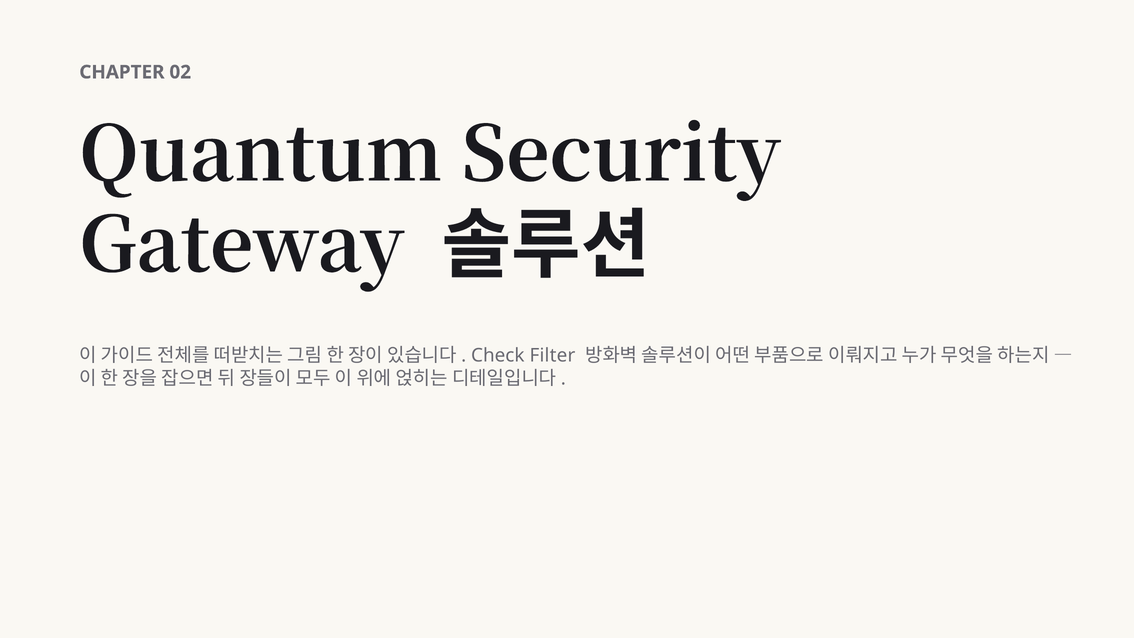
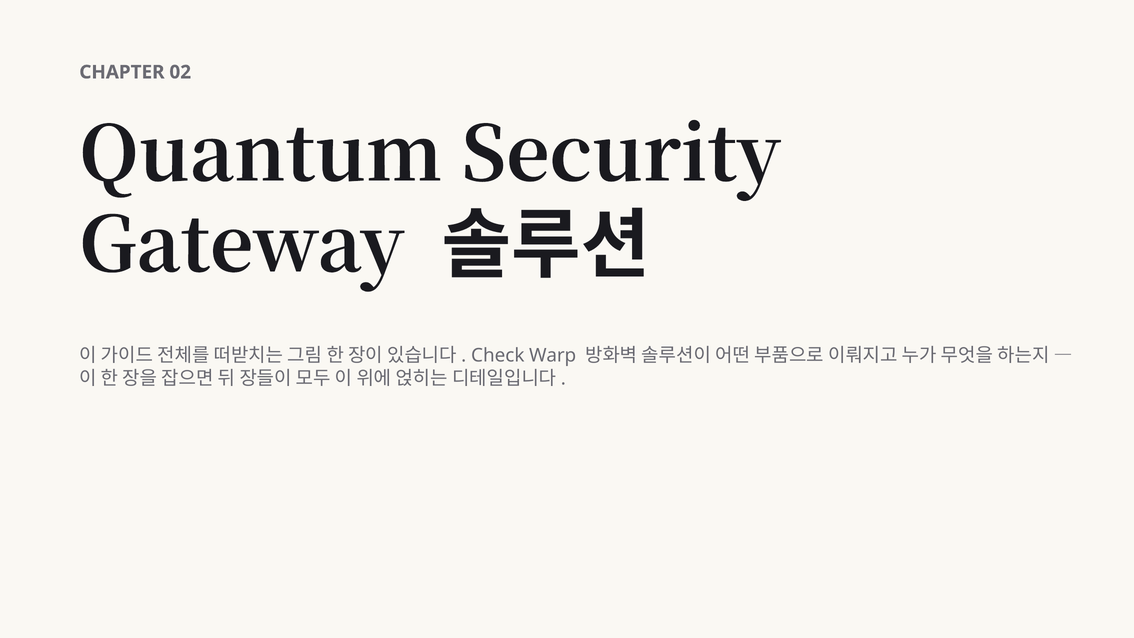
Filter: Filter -> Warp (553, 356)
